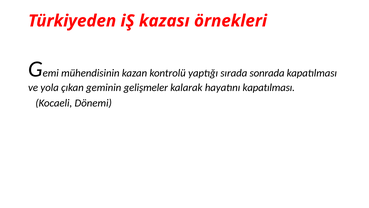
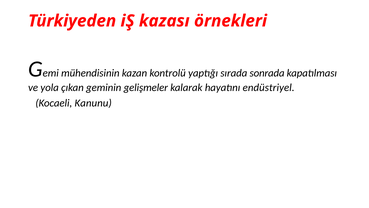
hayatını kapatılması: kapatılması -> endüstriyel (269, 87)
Dönemi: Dönemi -> Kanunu (93, 103)
